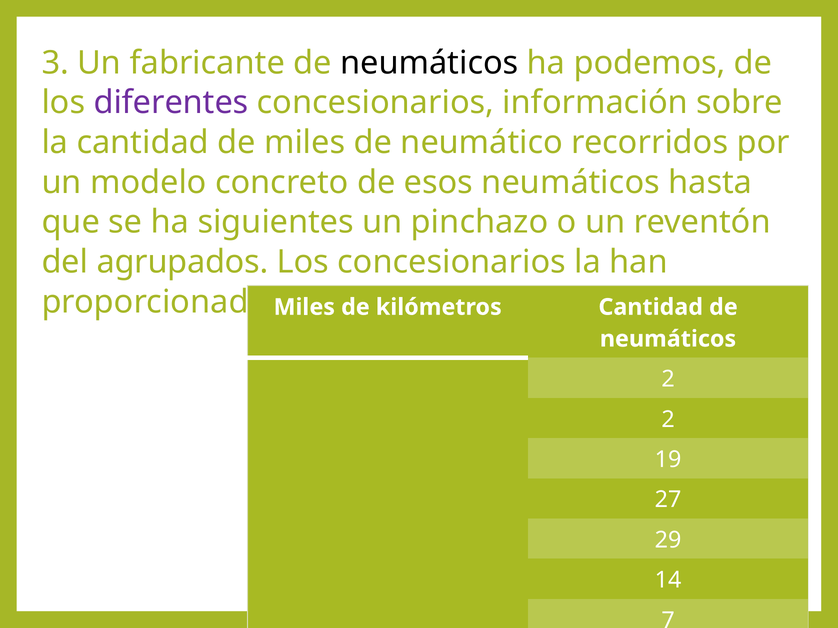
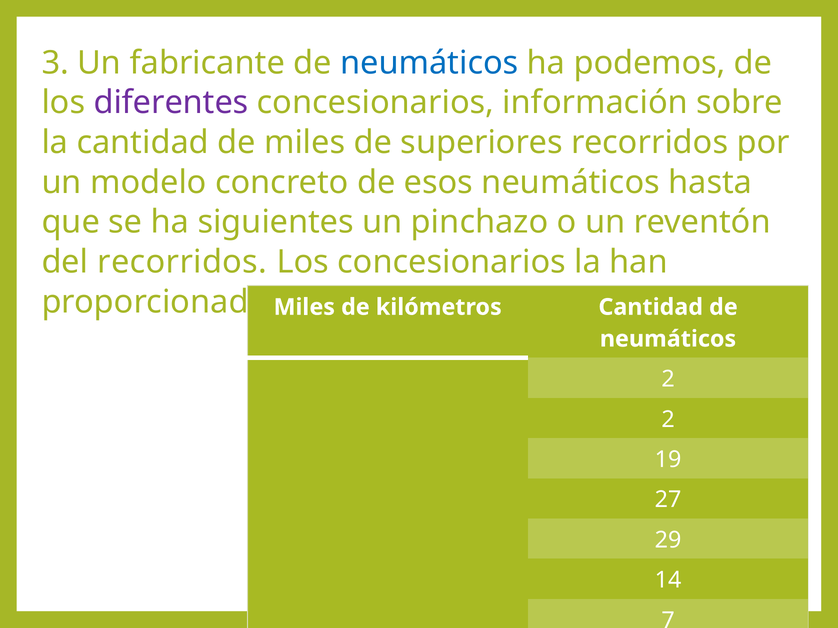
neumáticos colour: black -> blue (429, 63)
neumático: neumático -> superiores (482, 143)
del agrupados: agrupados -> recorridos (182, 262)
